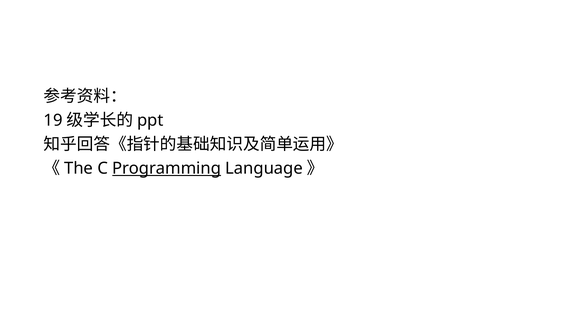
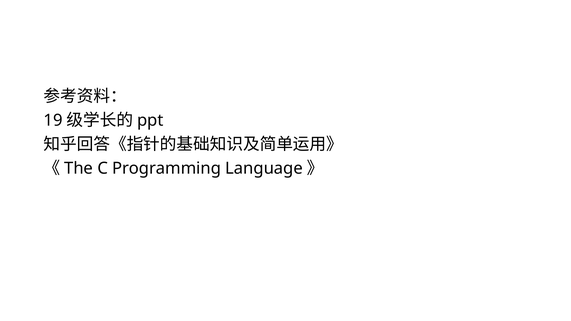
Programming underline: present -> none (167, 168)
